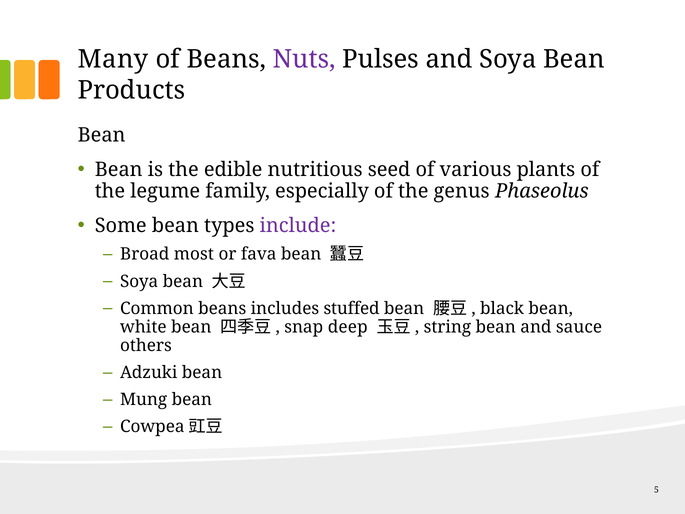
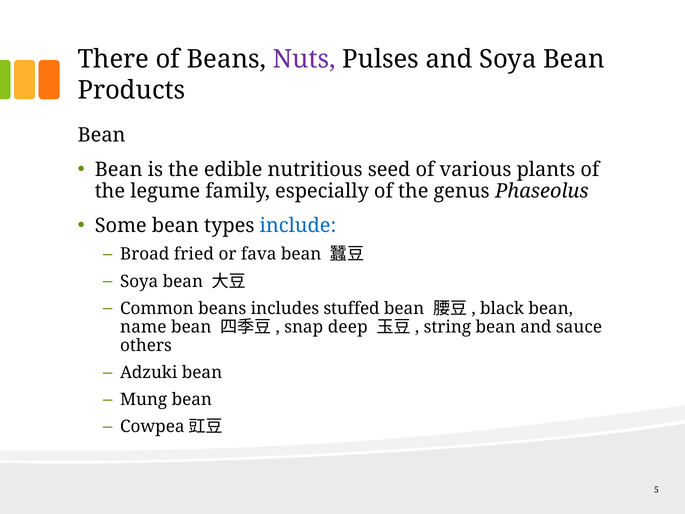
Many: Many -> There (113, 59)
include colour: purple -> blue (298, 225)
most: most -> fried (194, 254)
white: white -> name (143, 327)
